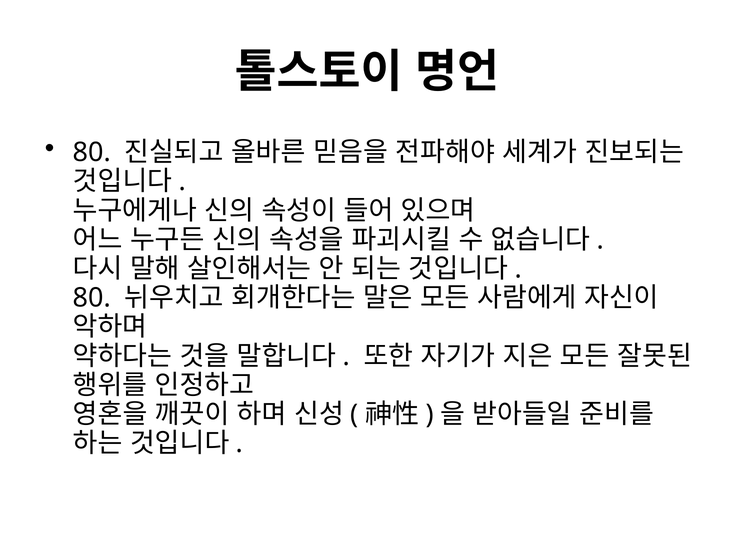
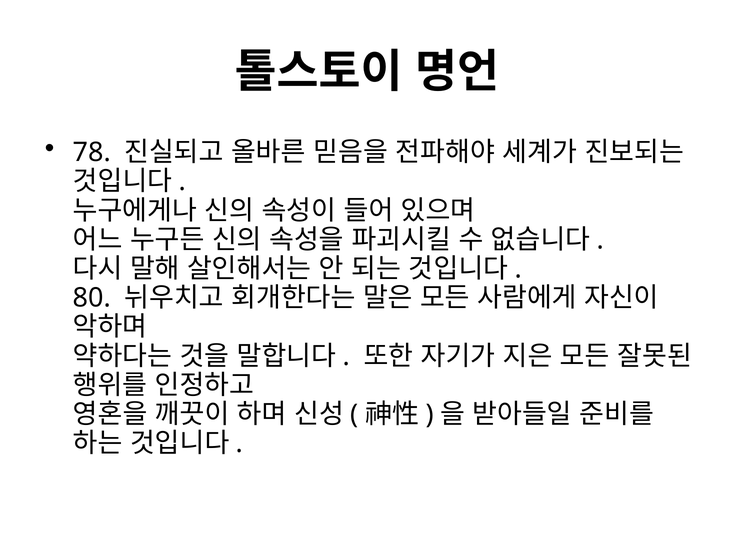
80: 80 -> 78 (92, 153)
